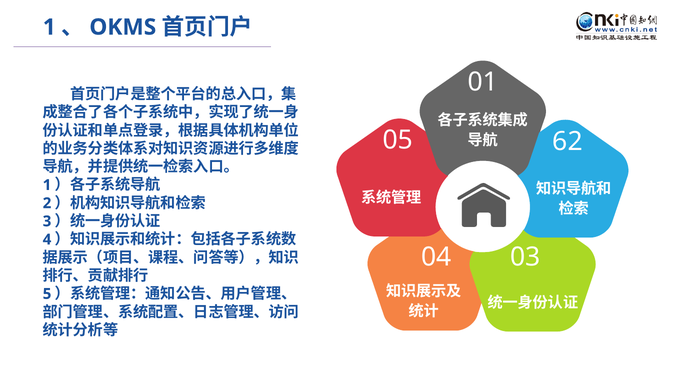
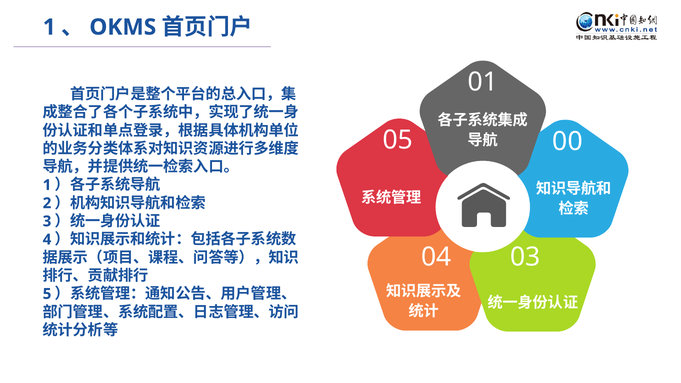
62: 62 -> 00 (568, 141)
